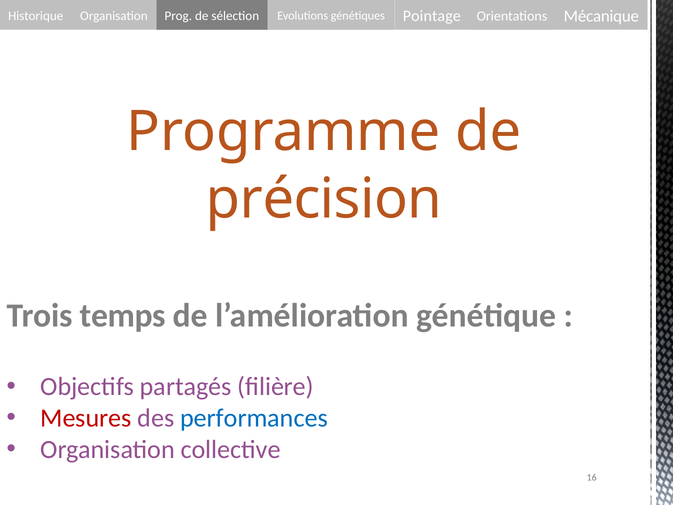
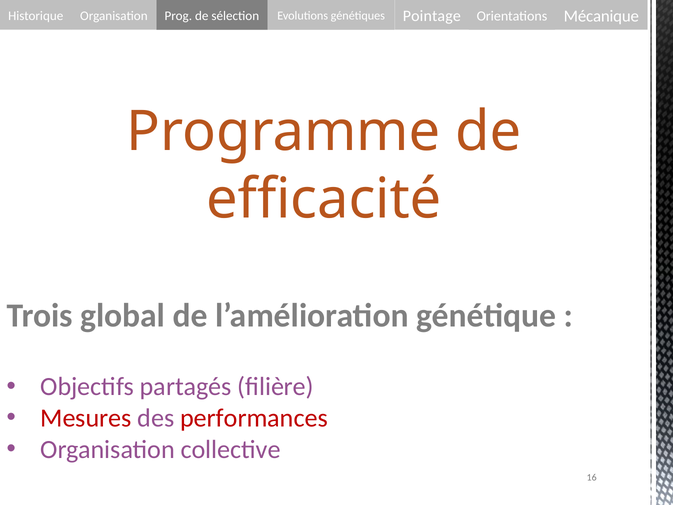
précision: précision -> efficacité (324, 199)
temps: temps -> global (123, 315)
performances colour: blue -> red (254, 418)
